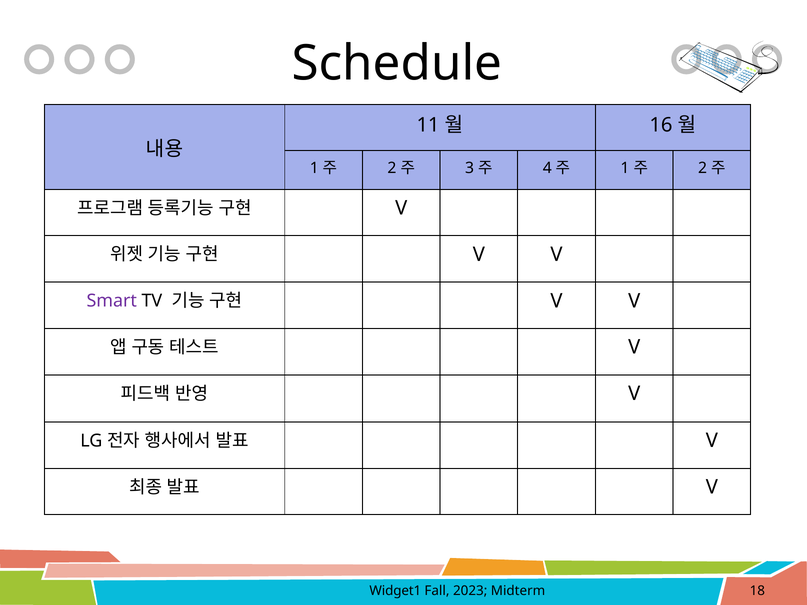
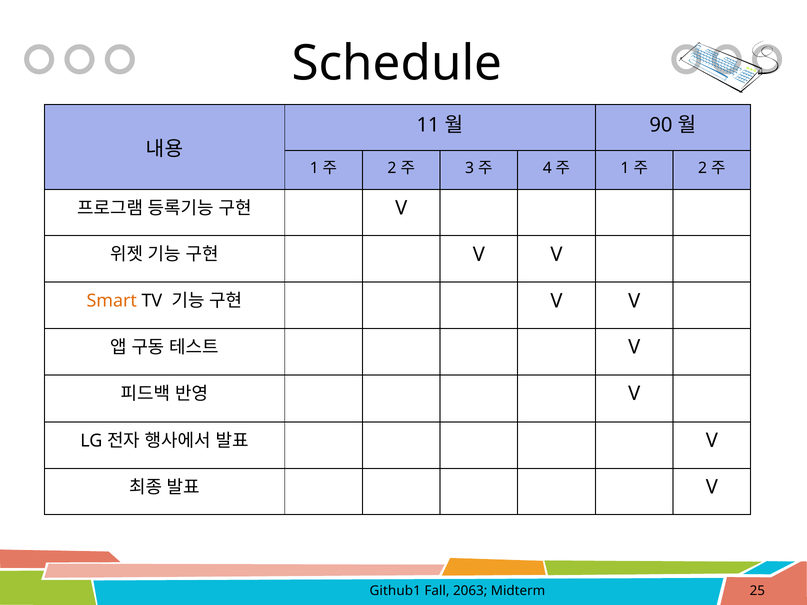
16: 16 -> 90 (661, 125)
Smart colour: purple -> orange (112, 301)
Widget1: Widget1 -> Github1 (395, 591)
2023: 2023 -> 2063 (470, 591)
18: 18 -> 25 (757, 591)
